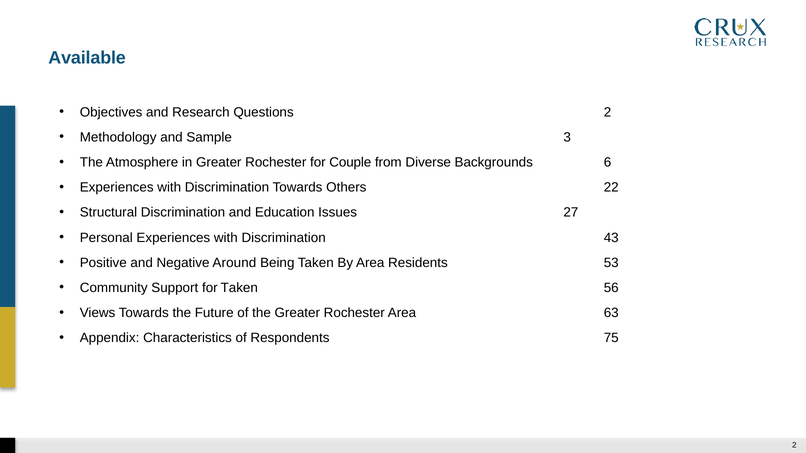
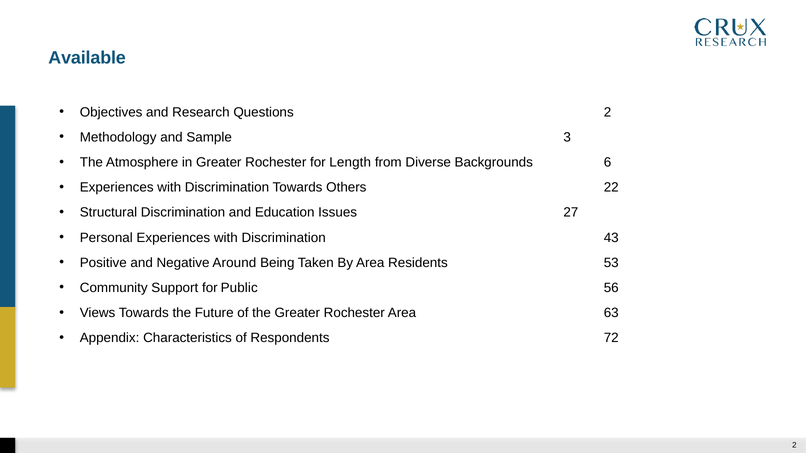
Couple: Couple -> Length (350, 162)
for Taken: Taken -> Public (239, 288)
75: 75 -> 72 (611, 338)
